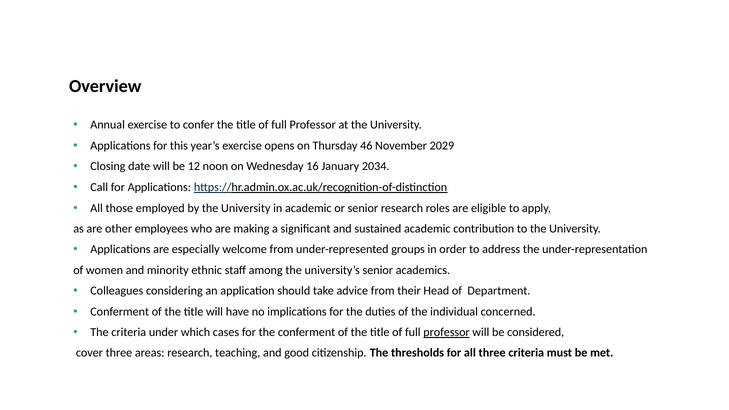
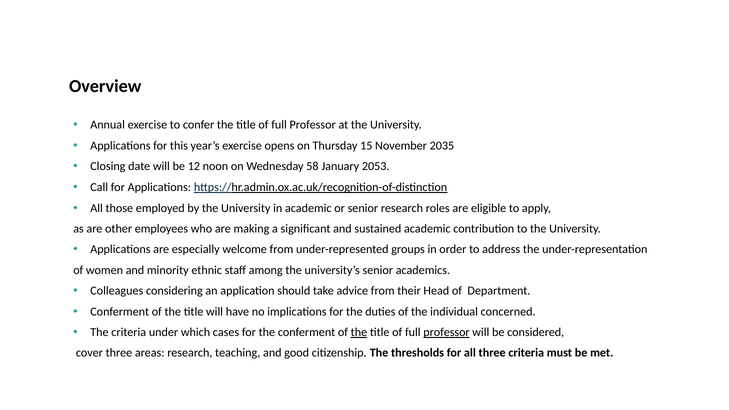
46: 46 -> 15 (366, 146)
2029: 2029 -> 2035 (442, 146)
16: 16 -> 58 (312, 166)
2034: 2034 -> 2053 (376, 166)
the underline: none -> present (359, 332)
